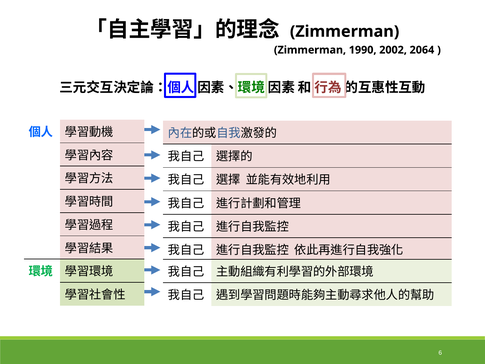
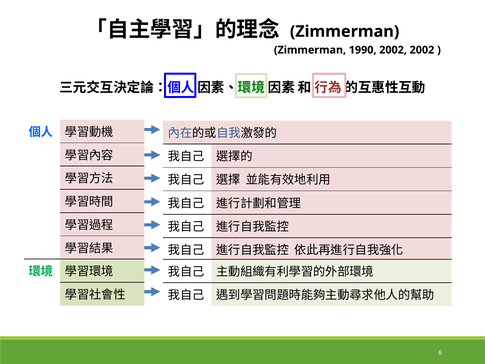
2002 2064: 2064 -> 2002 (422, 50)
